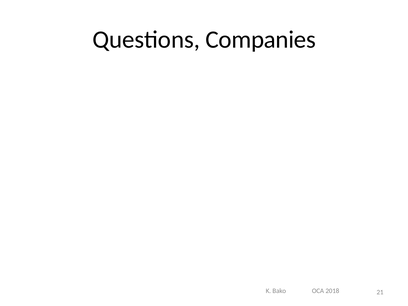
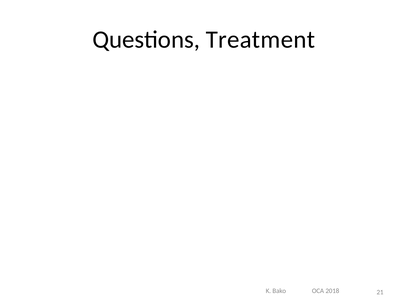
Companies: Companies -> Treatment (260, 39)
